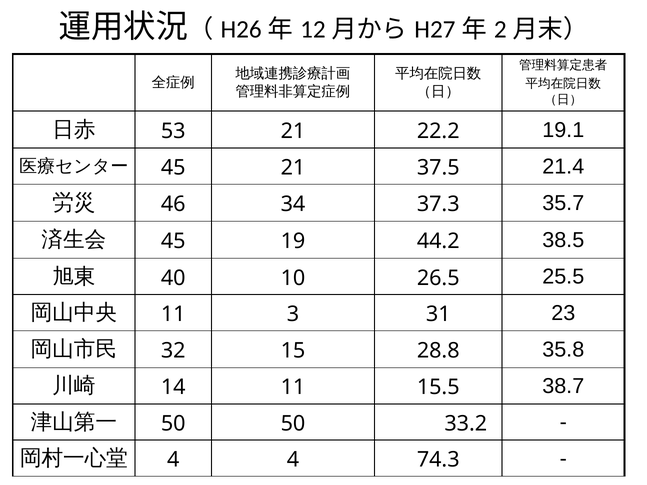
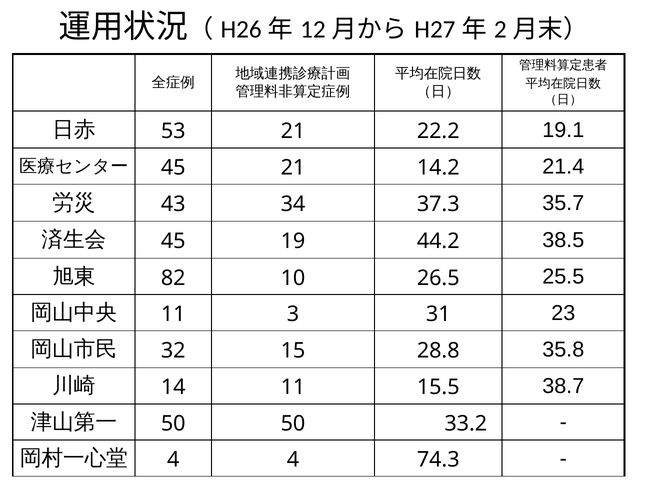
37.5: 37.5 -> 14.2 (438, 168)
46: 46 -> 43 (173, 204)
40: 40 -> 82 (173, 278)
